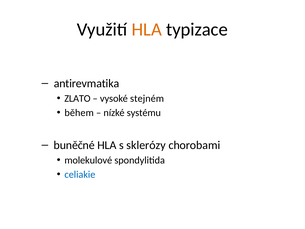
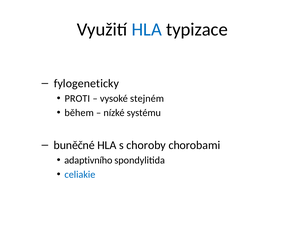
HLA colour: orange -> blue (147, 30)
antirevmatika: antirevmatika -> fylogeneticky (86, 83)
ZLATO: ZLATO -> PROTI (77, 98)
sklerózy: sklerózy -> choroby (146, 145)
molekulové: molekulové -> adaptivního (88, 160)
